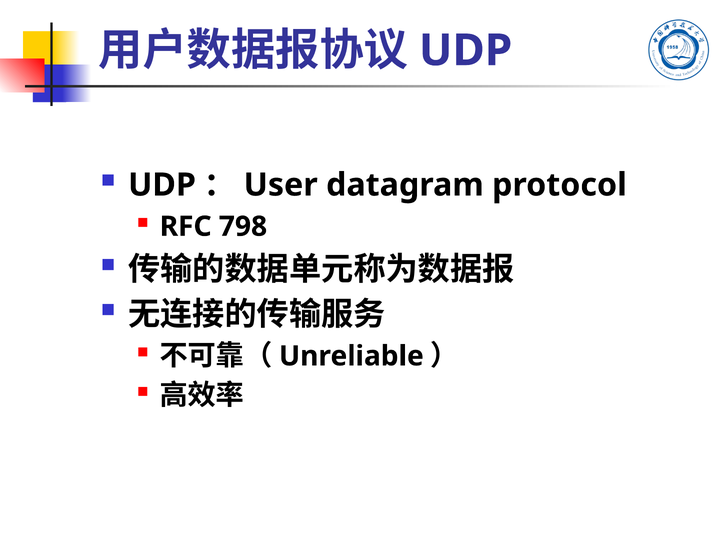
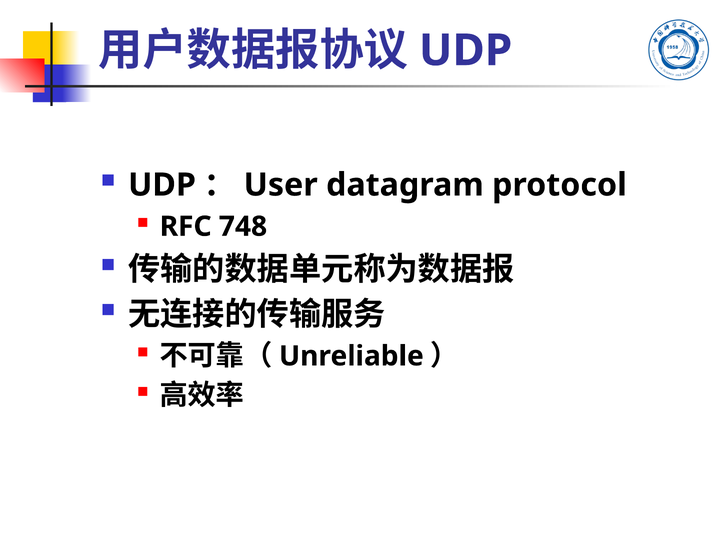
798: 798 -> 748 (243, 227)
